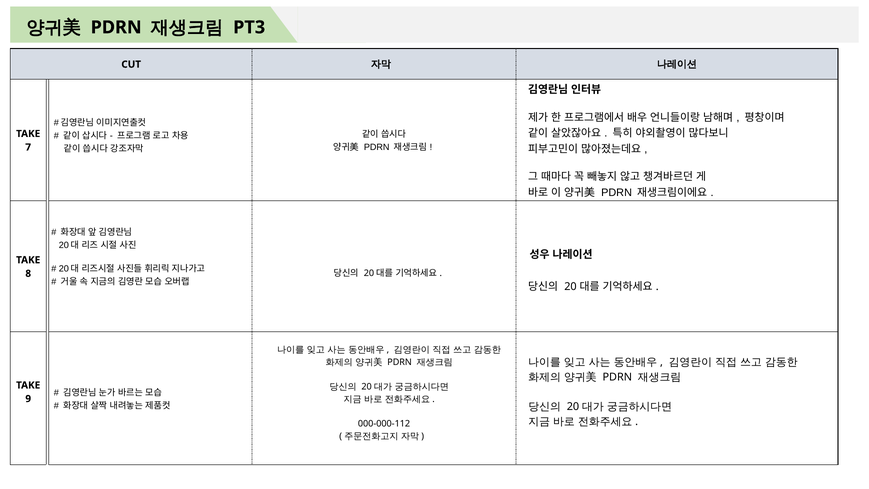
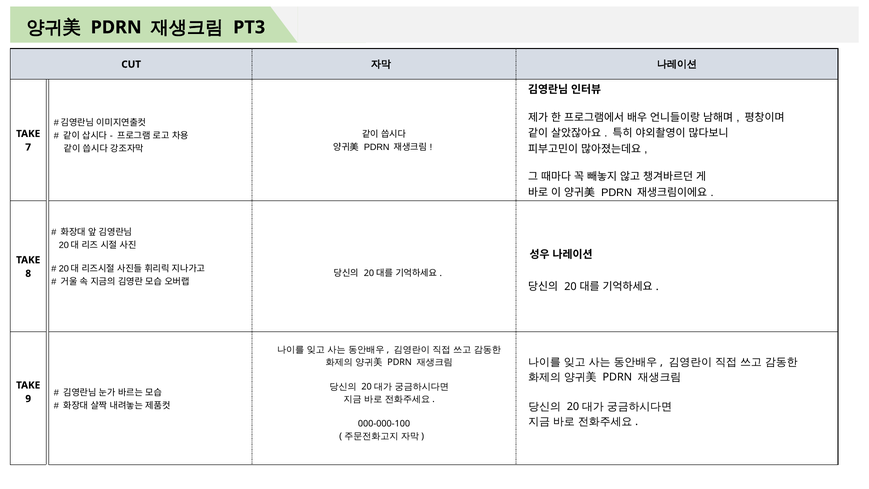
000-000-112: 000-000-112 -> 000-000-100 (384, 424)
